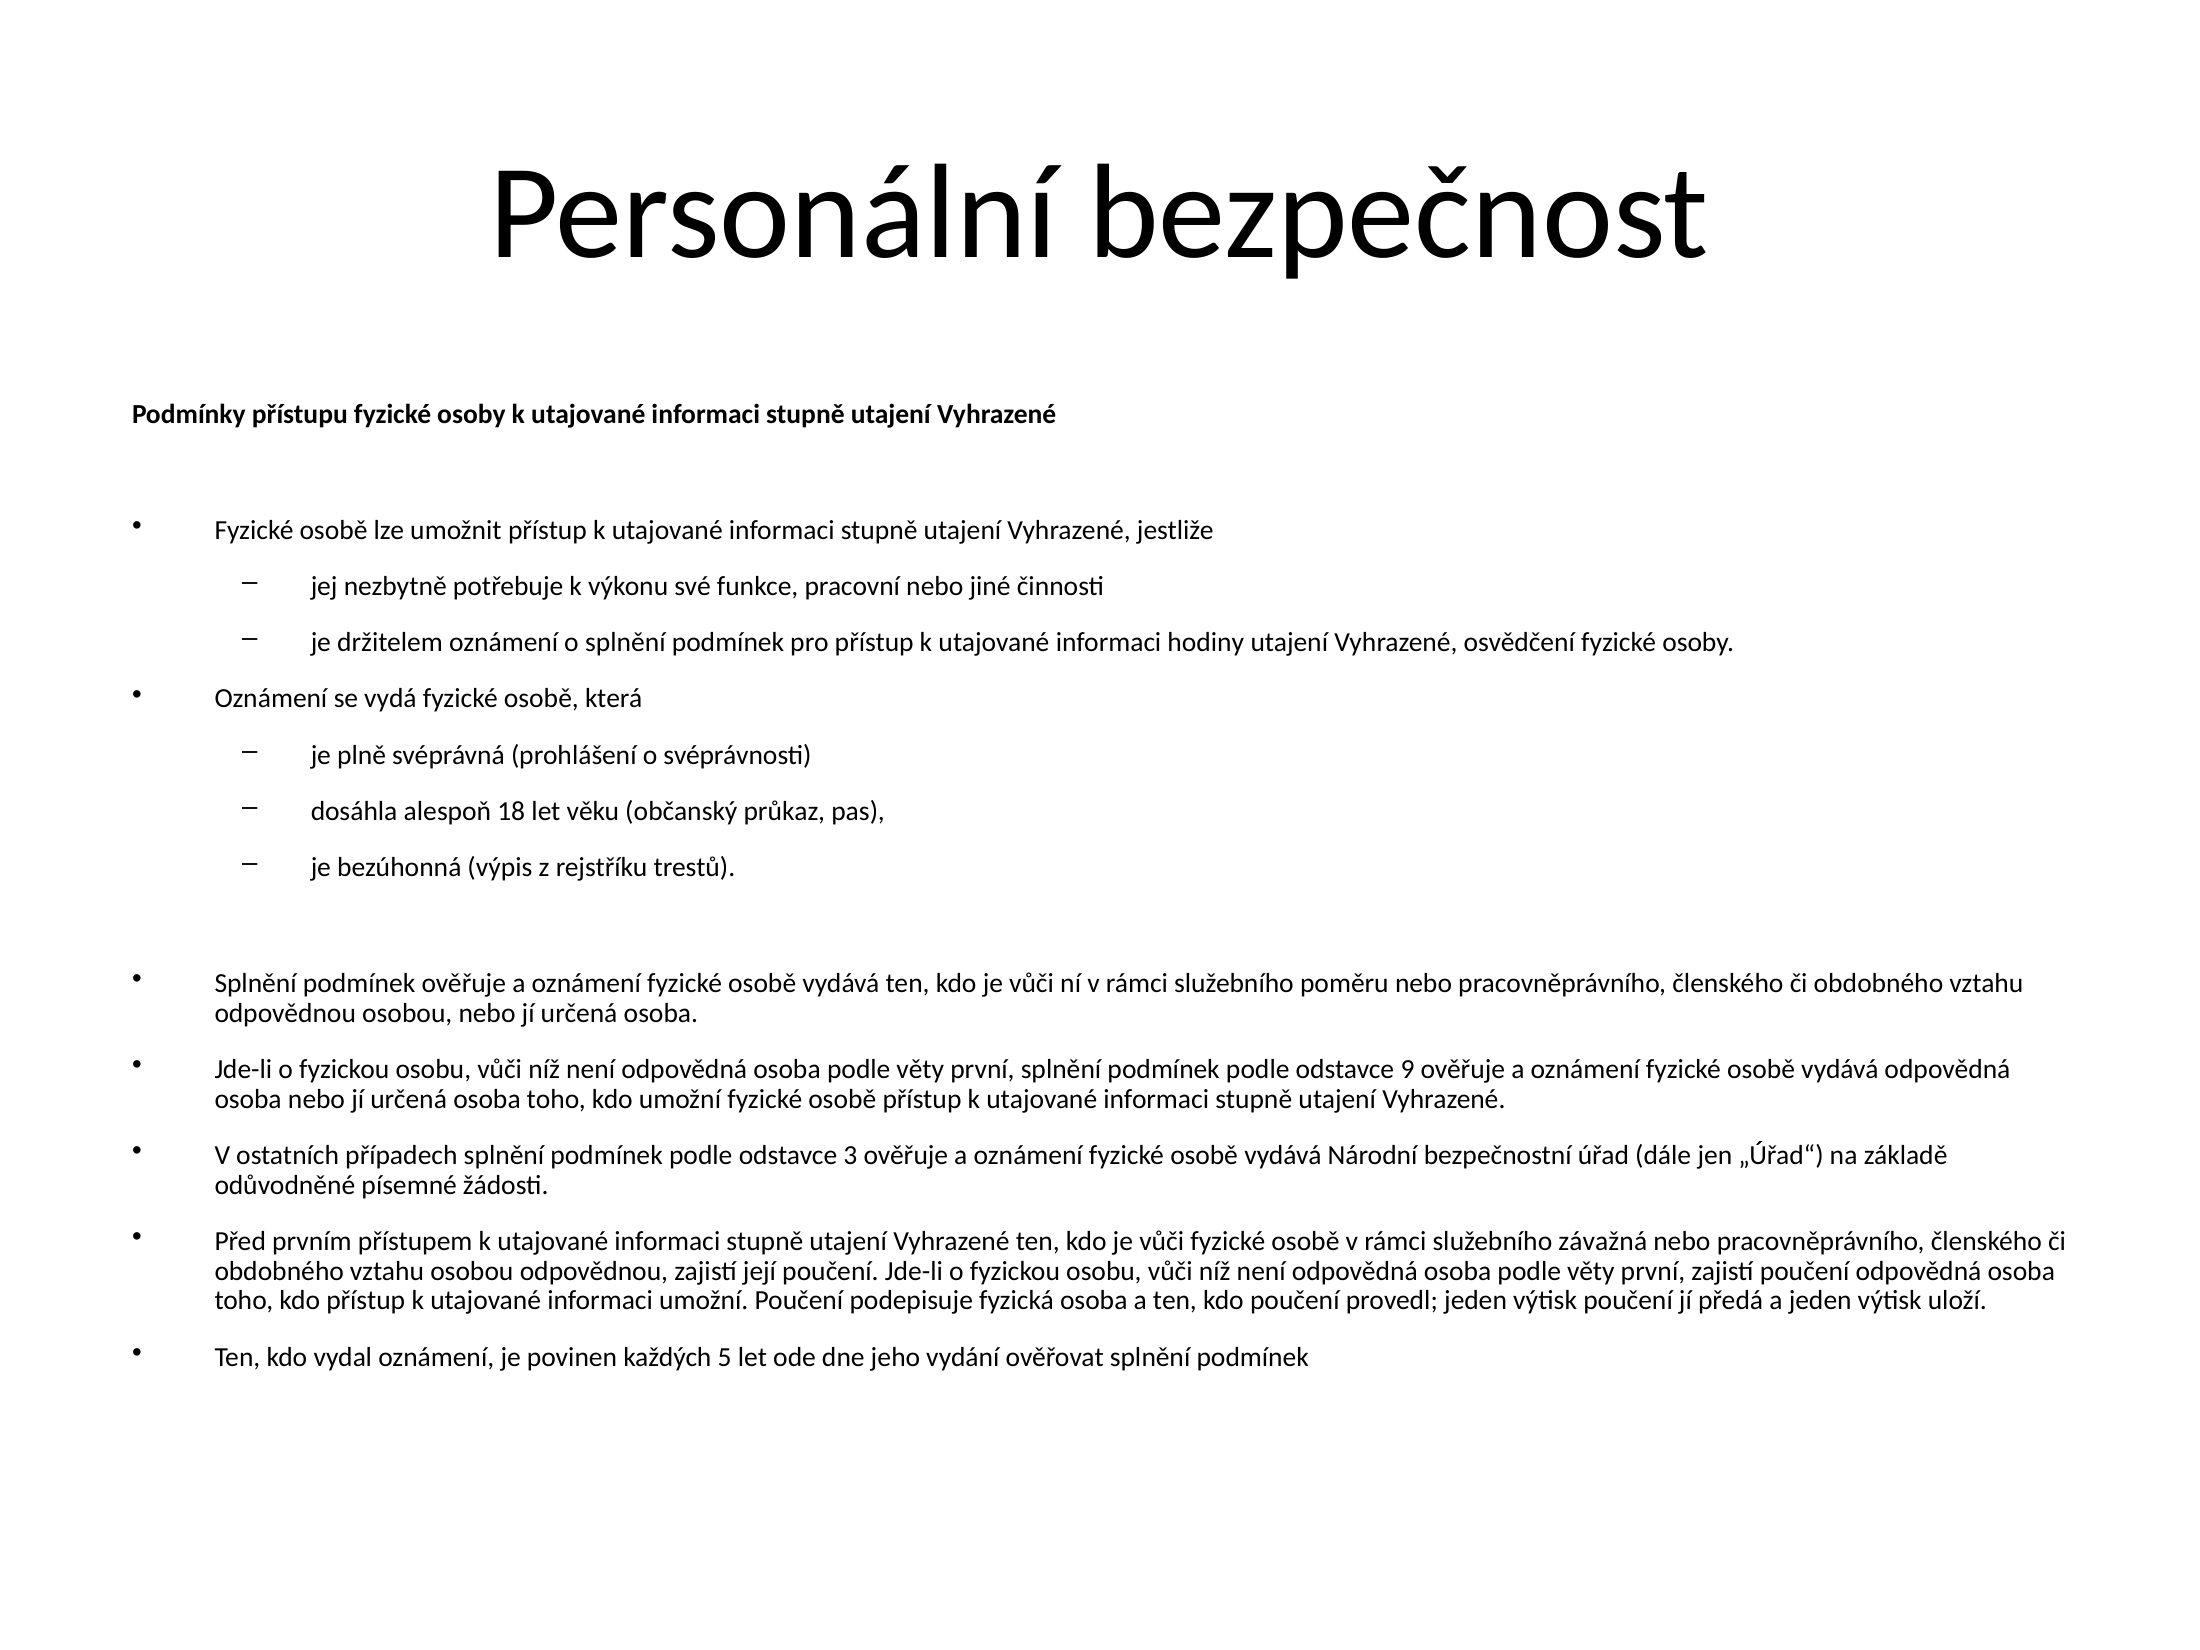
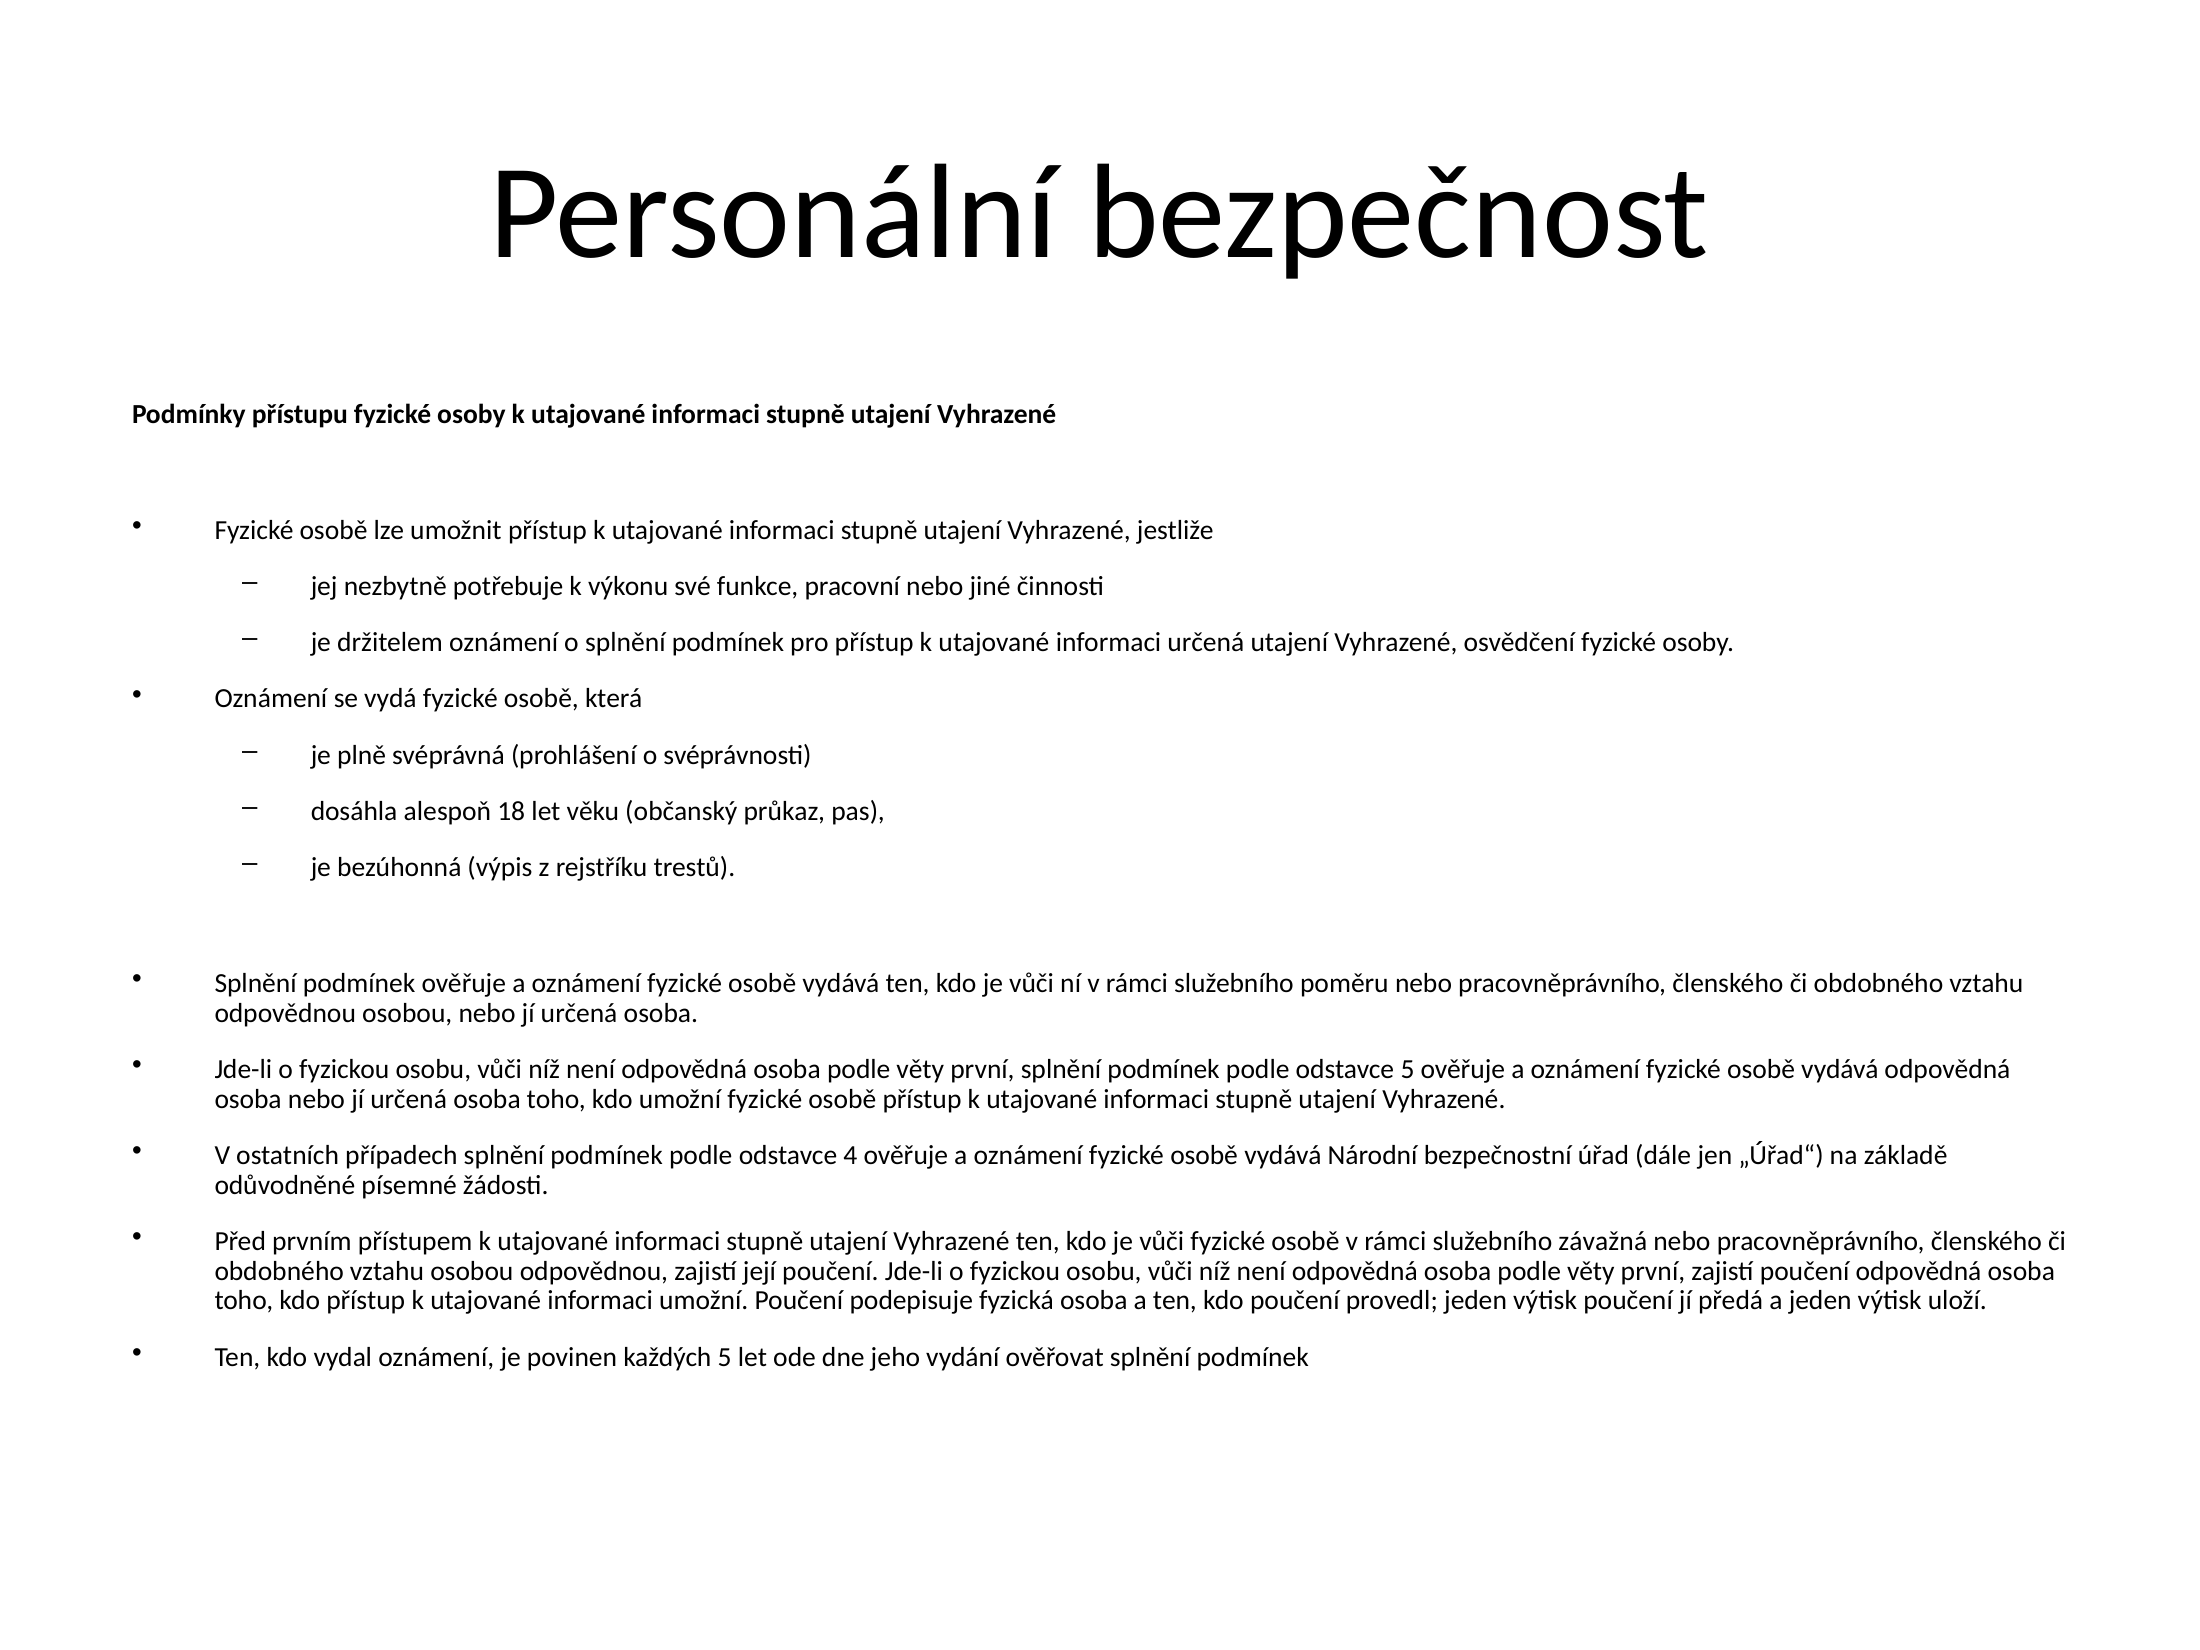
informaci hodiny: hodiny -> určená (1206, 643)
odstavce 9: 9 -> 5 (1407, 1069)
3: 3 -> 4 (850, 1155)
